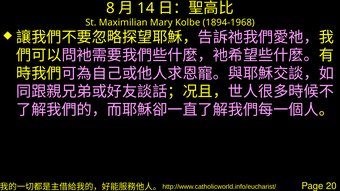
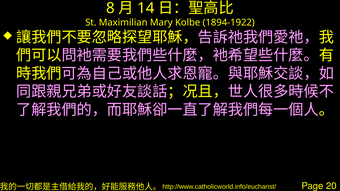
1894-1968: 1894-1968 -> 1894-1922 (229, 22)
